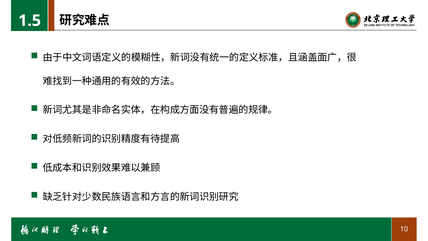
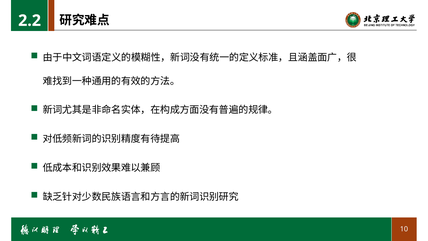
1.5: 1.5 -> 2.2 (30, 21)
